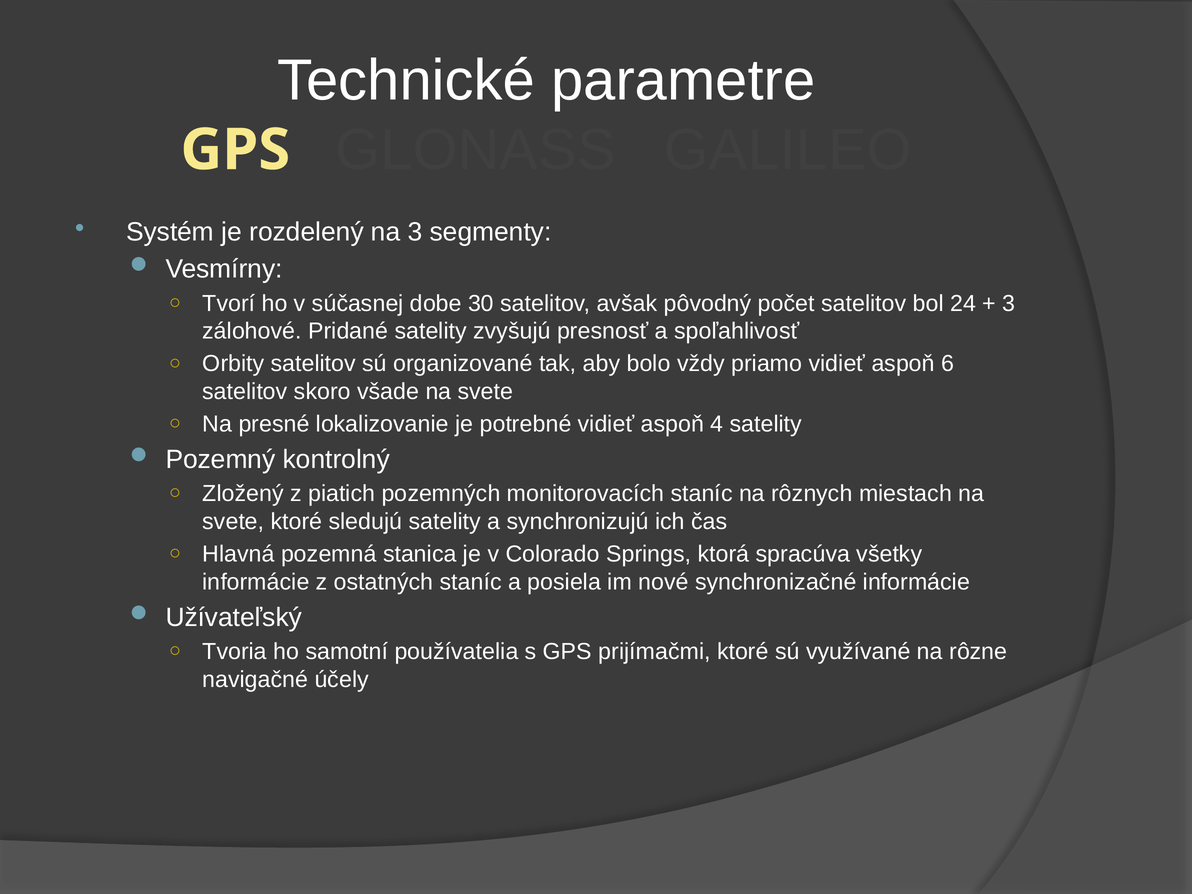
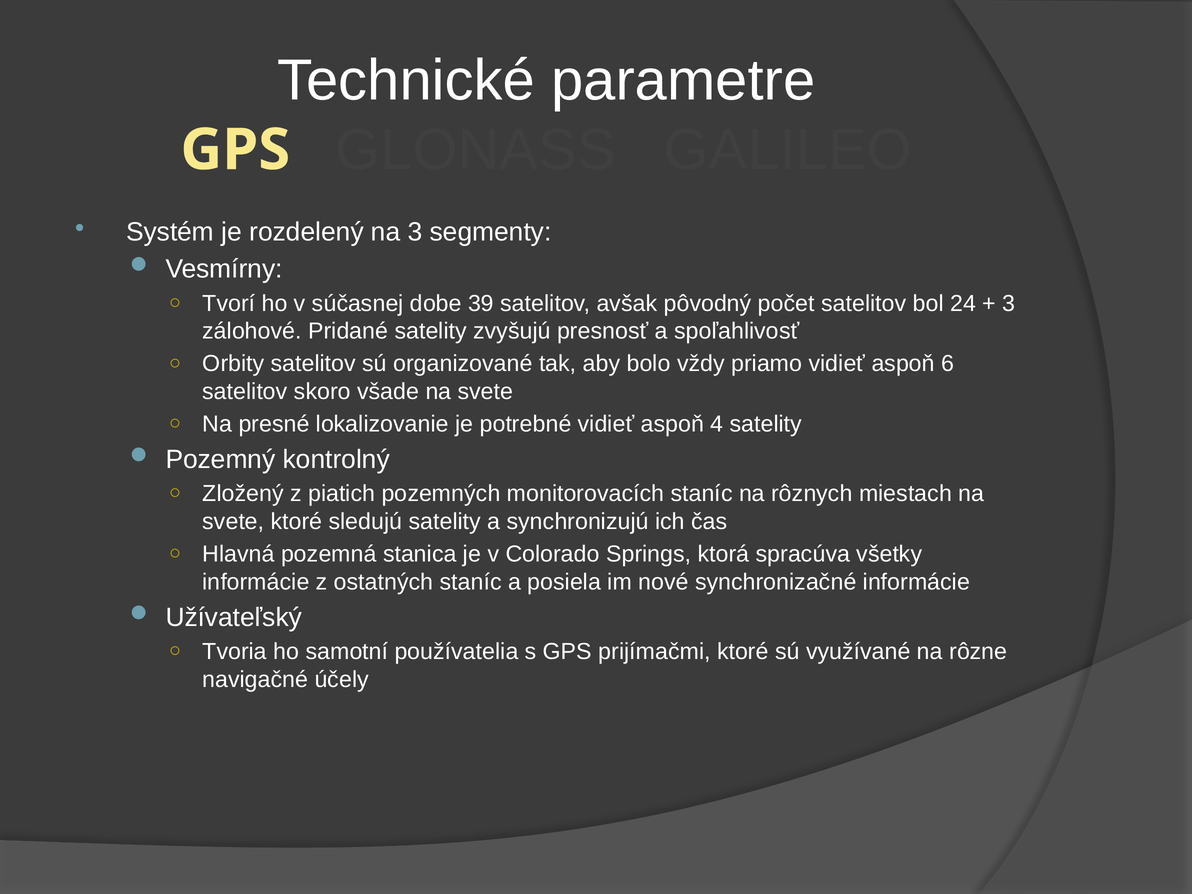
30: 30 -> 39 (481, 303)
